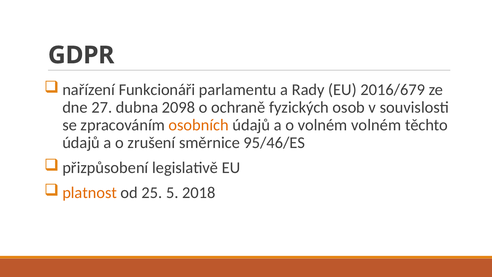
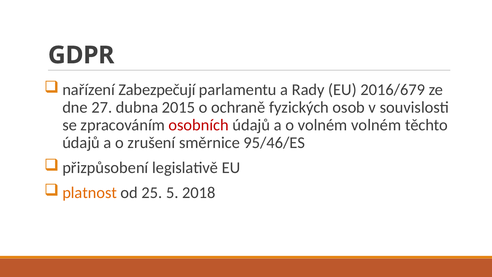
Funkcionáři: Funkcionáři -> Zabezpečují (157, 90)
2098: 2098 -> 2015 (179, 107)
osobních colour: orange -> red (199, 125)
